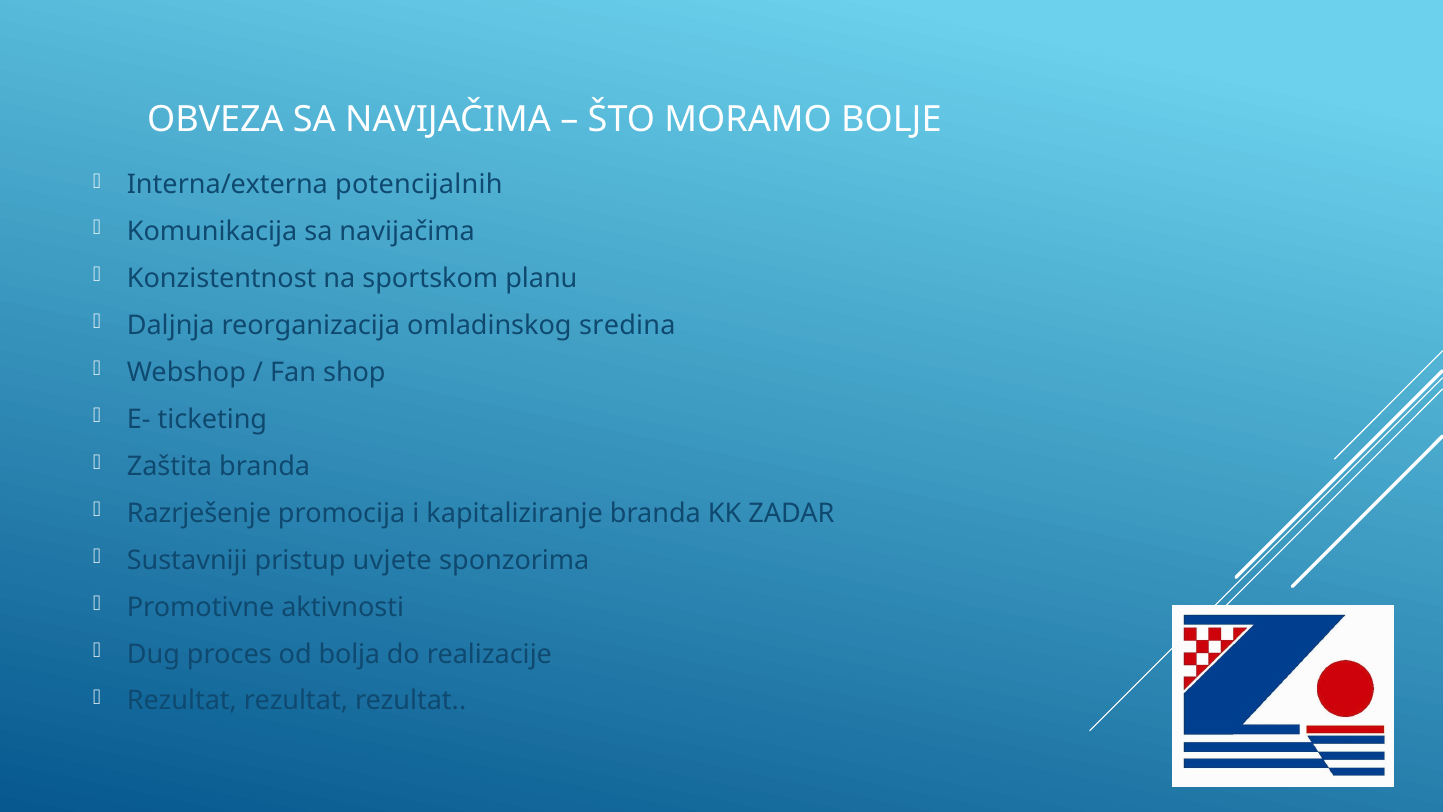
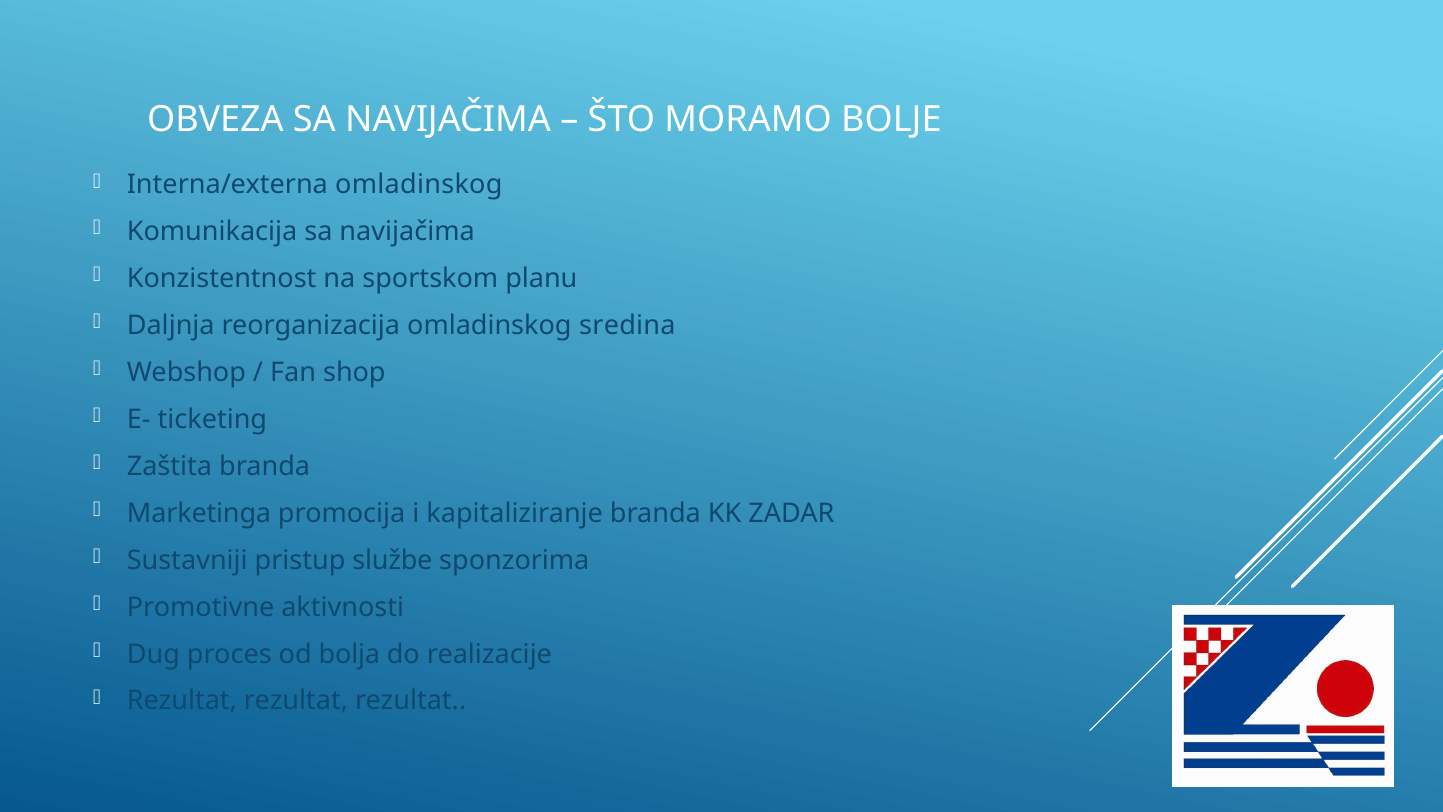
Interna/externa potencijalnih: potencijalnih -> omladinskog (419, 185)
Razrješenje: Razrješenje -> Marketinga (199, 513)
uvjete: uvjete -> službe (392, 560)
